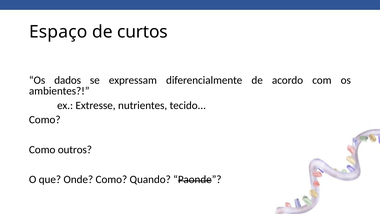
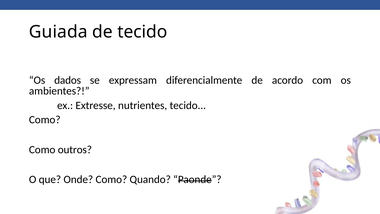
Espaço: Espaço -> Guiada (58, 32)
de curtos: curtos -> tecido (142, 32)
